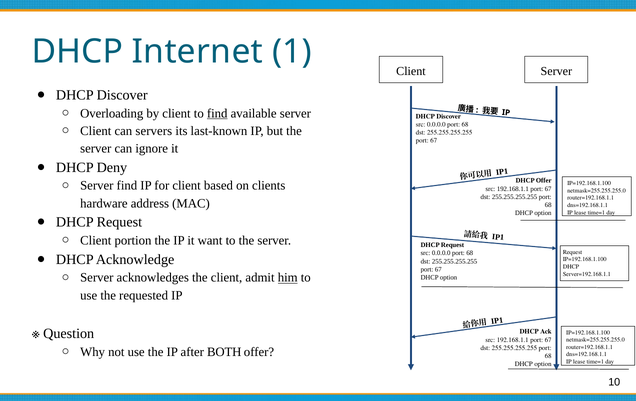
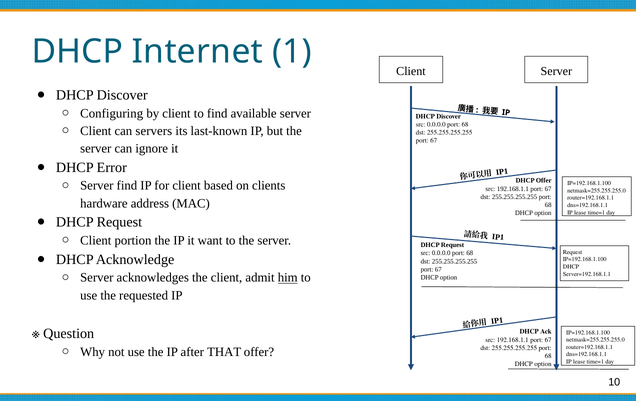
Overloading: Overloading -> Configuring (112, 113)
find underline: present -> none (217, 113)
Deny: Deny -> Error (112, 167)
BOTH: BOTH -> THAT (224, 352)
